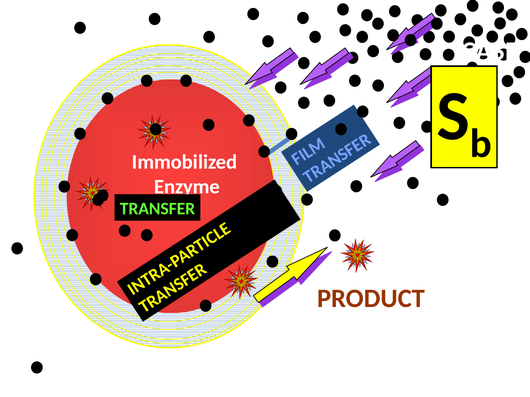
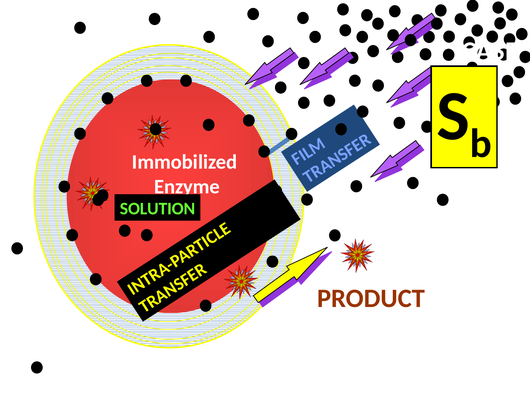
TRANSFER: TRANSFER -> SOLUTION (157, 209)
